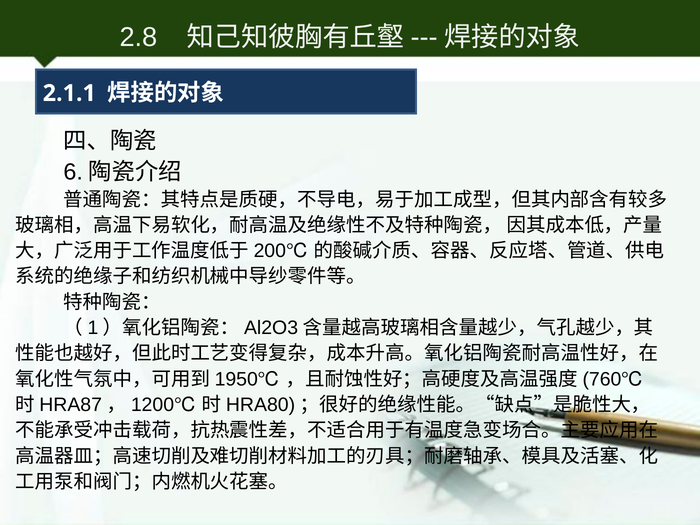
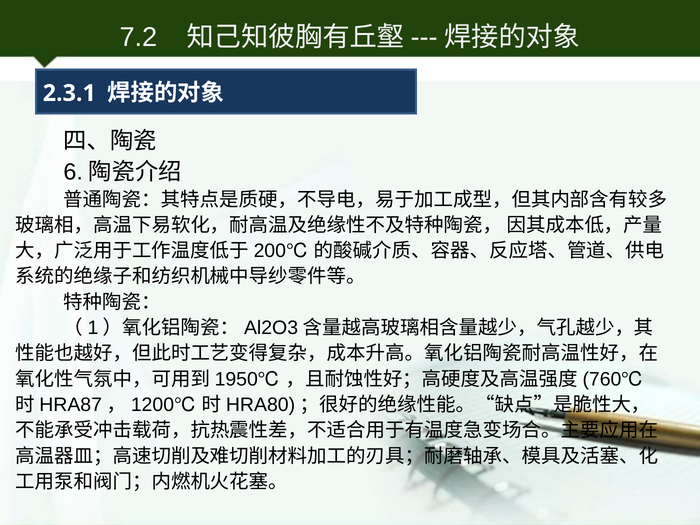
2.8: 2.8 -> 7.2 (139, 37)
2.1.1: 2.1.1 -> 2.3.1 (69, 93)
